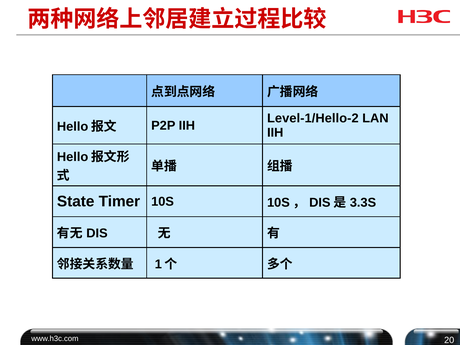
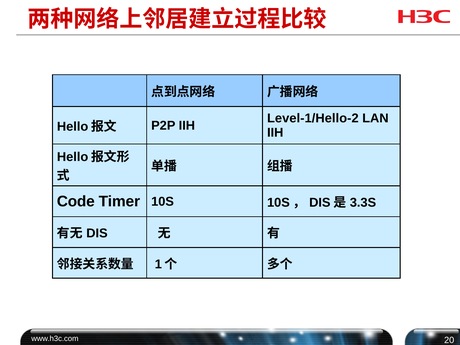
State: State -> Code (76, 202)
